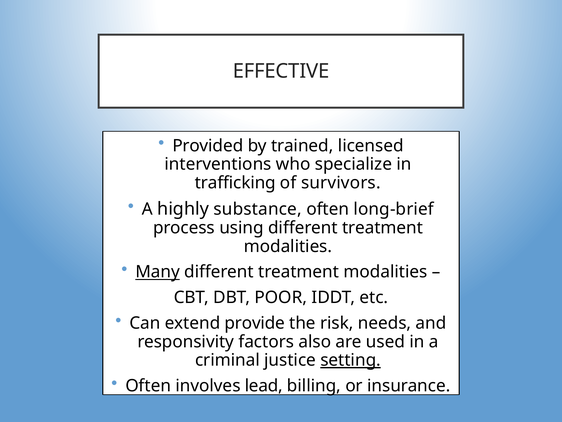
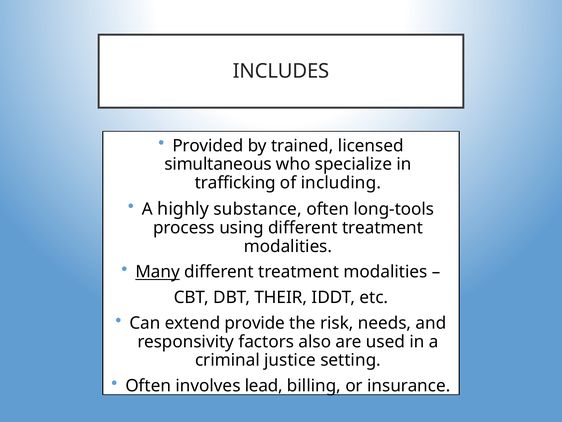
EFFECTIVE: EFFECTIVE -> INCLUDES (281, 71)
interventions: interventions -> simultaneous (218, 164)
survivors: survivors -> including (341, 183)
long-brief: long-brief -> long-tools (394, 209)
POOR: POOR -> THEIR (281, 297)
setting underline: present -> none (351, 360)
